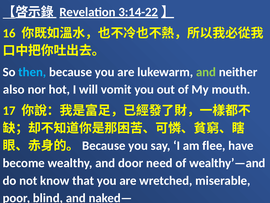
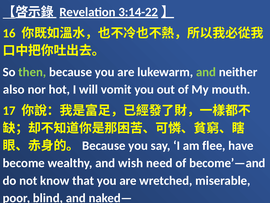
then colour: light blue -> light green (32, 72)
door: door -> wish (131, 163)
wealthy’—and: wealthy’—and -> become’—and (227, 163)
